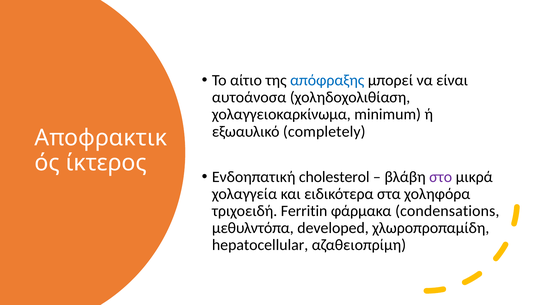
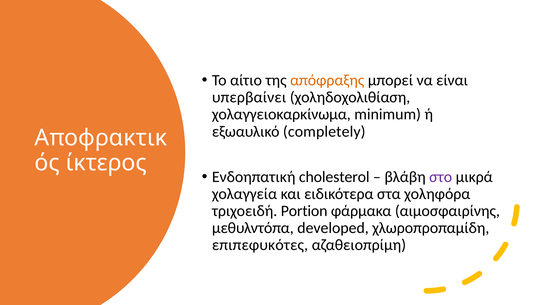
απόφραξης colour: blue -> orange (327, 80)
αυτοάνοσα: αυτοάνοσα -> υπερβαίνει (249, 97)
Ferritin: Ferritin -> Portion (304, 211)
condensations: condensations -> αιμοσφαιρίνης (447, 211)
hepatocellular: hepatocellular -> επιπεφυκότες (260, 245)
